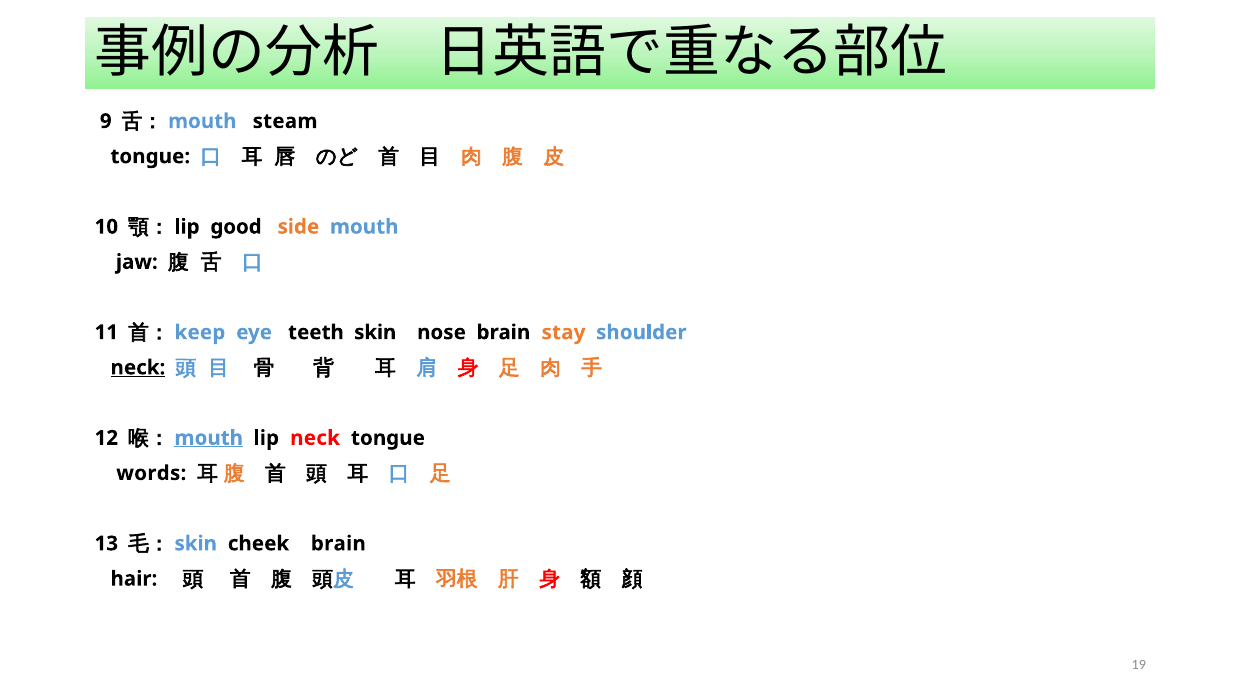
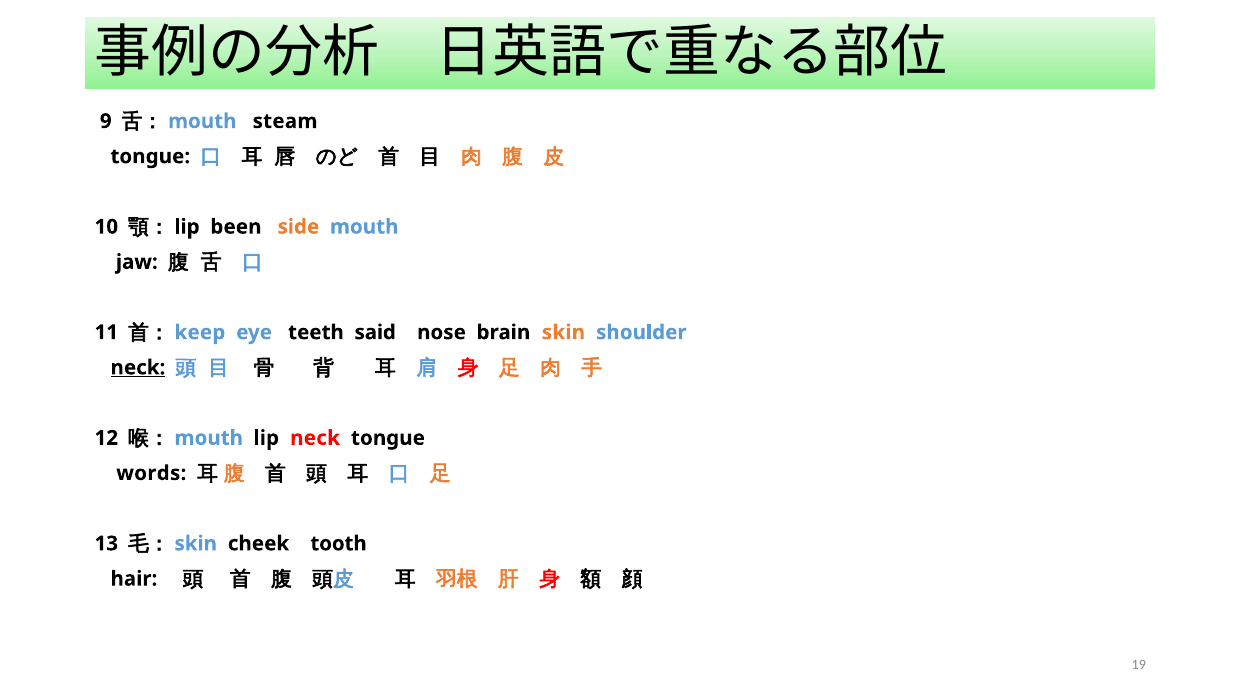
good: good -> been (236, 227)
teeth skin: skin -> said (375, 333)
brain stay: stay -> skin (563, 333)
mouth underline: present -> none (209, 438)
cheek brain: brain -> tooth (339, 544)
